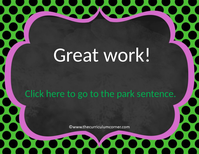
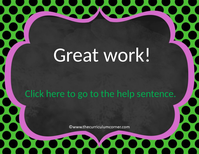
park: park -> help (126, 94)
